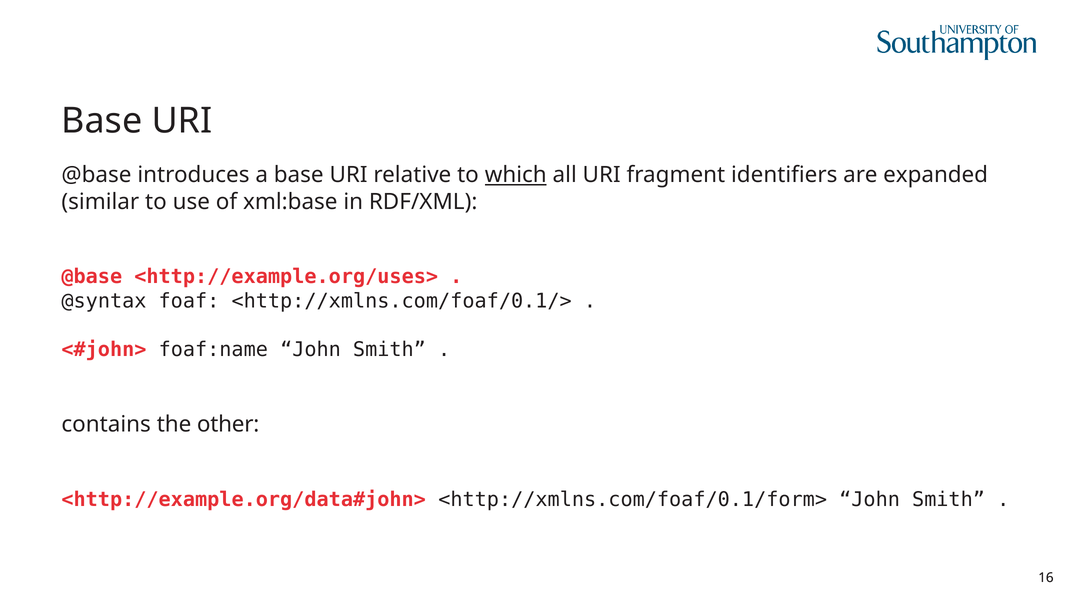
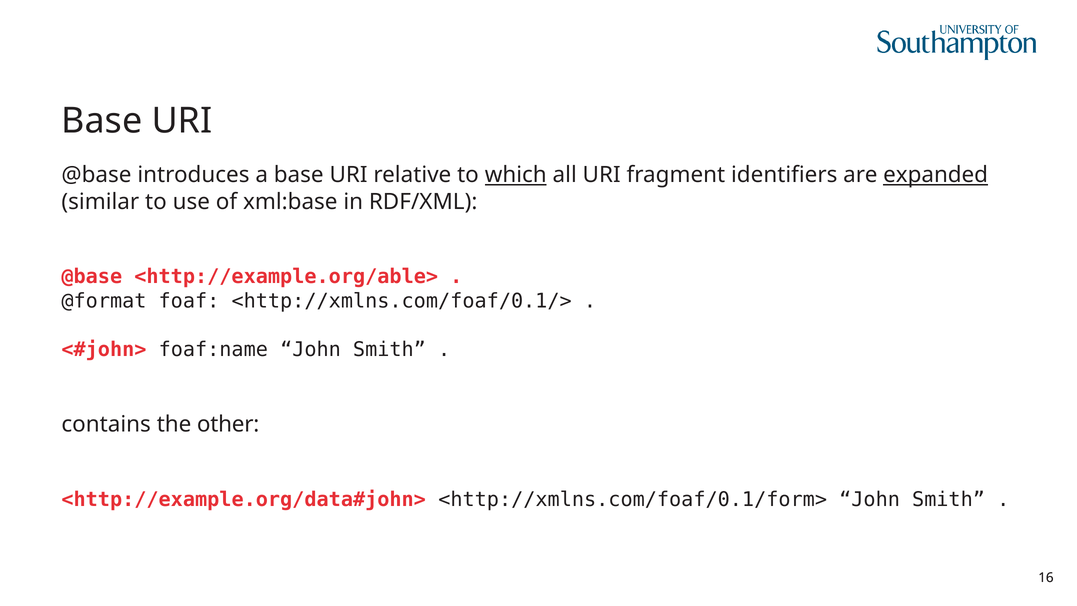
expanded underline: none -> present (936, 175)
<http://example.org/uses>: <http://example.org/uses> -> <http://example.org/able> (286, 277)
@syntax: @syntax -> @format (104, 301)
